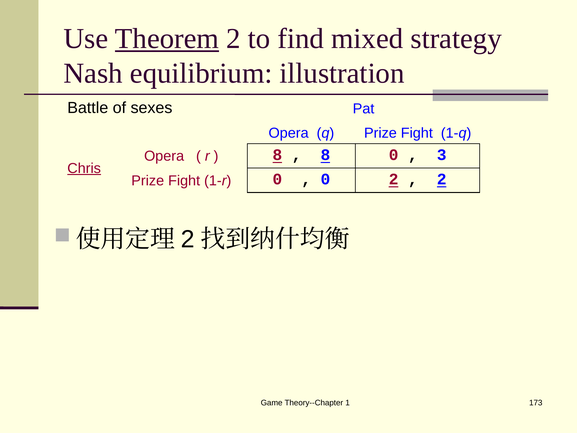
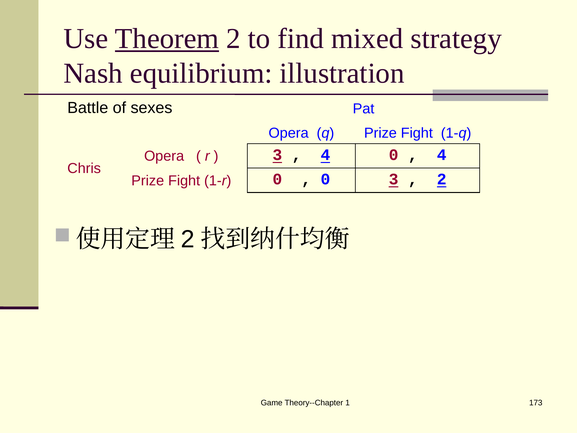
8: 8 -> 3 (277, 155)
8: 8 -> 4 (325, 155)
3: 3 -> 4 (442, 155)
Chris underline: present -> none (84, 168)
0 2: 2 -> 3 (394, 179)
